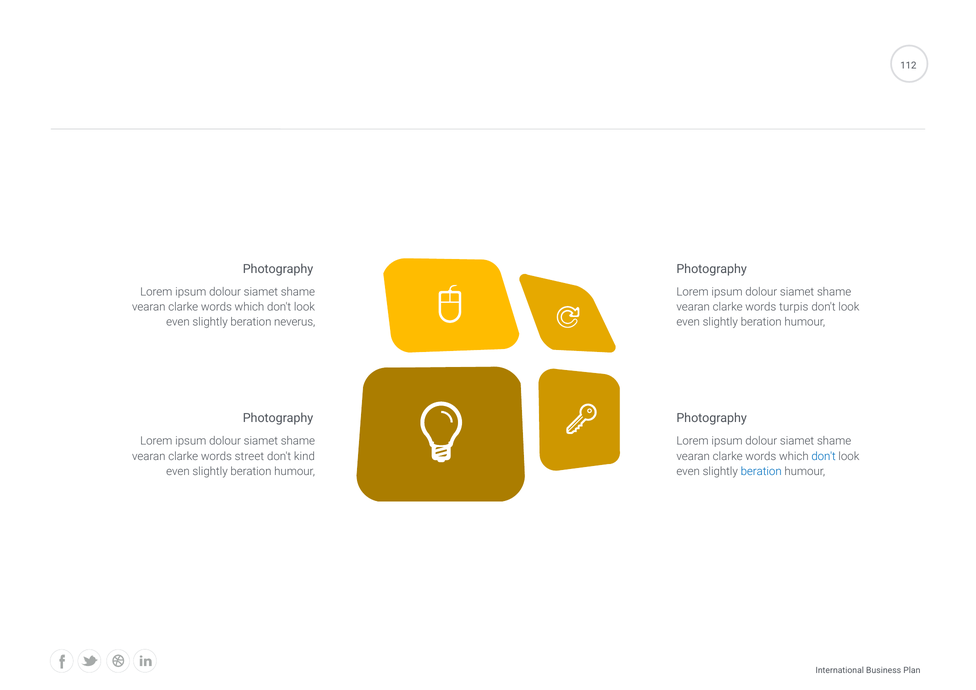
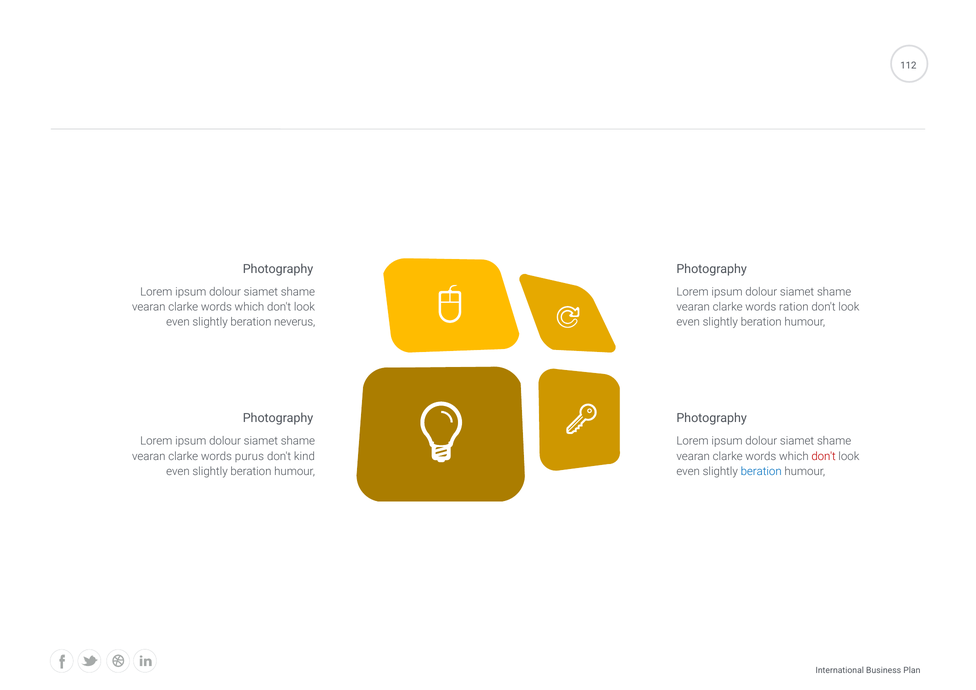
turpis: turpis -> ration (794, 307)
street: street -> purus (249, 456)
don't colour: blue -> red (824, 456)
